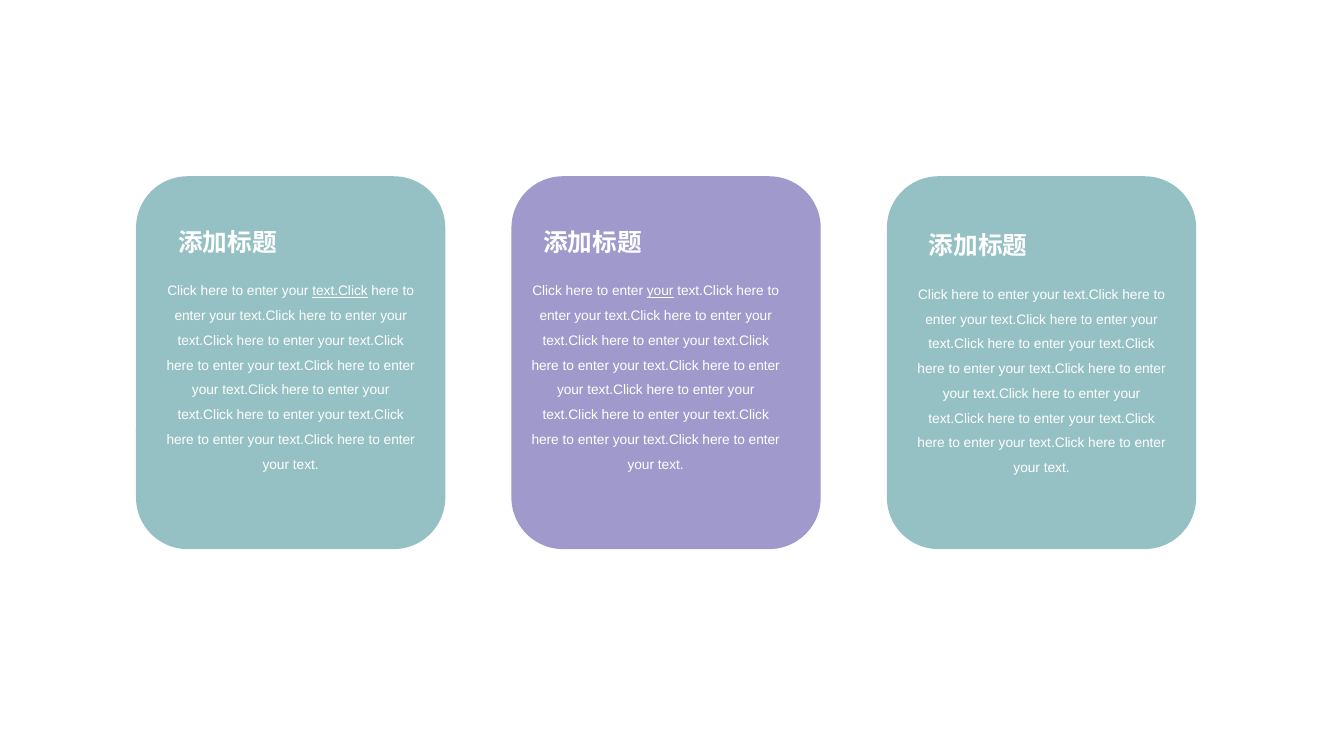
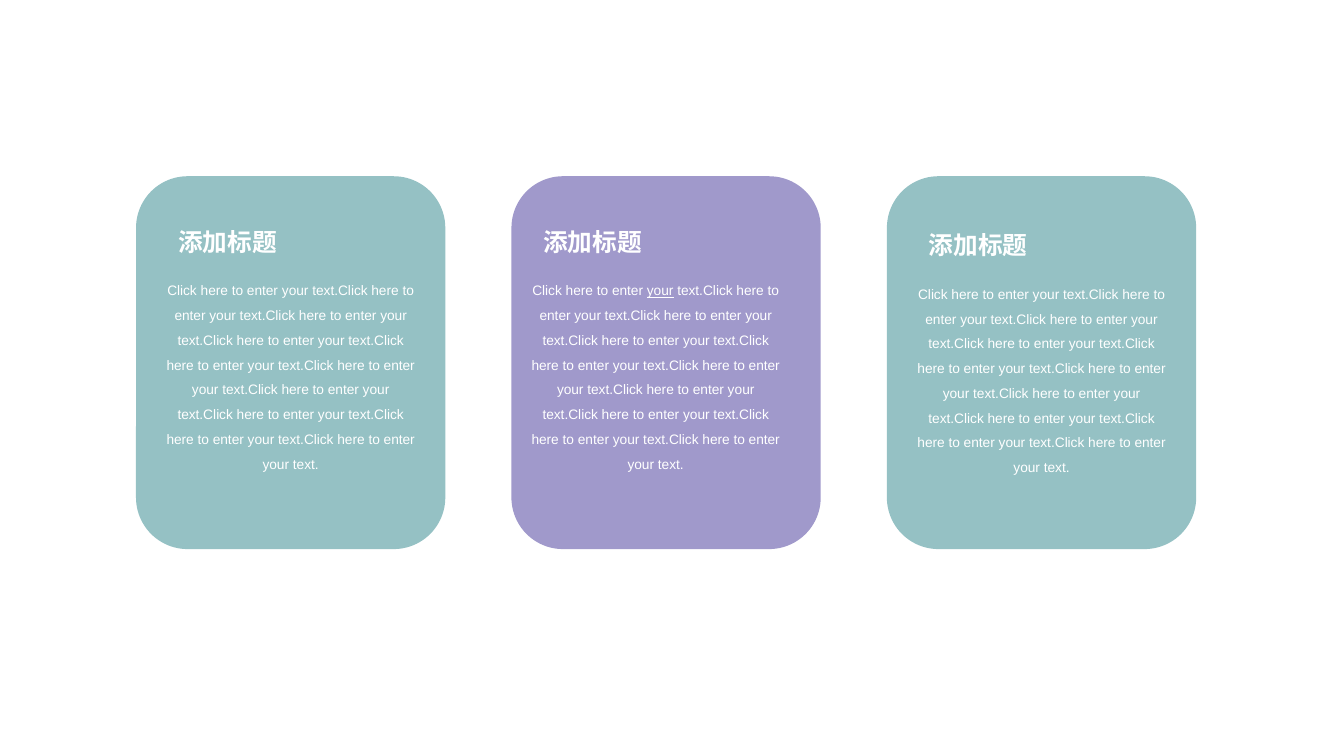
text.Click underline: present -> none (340, 291)
